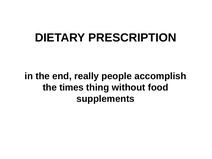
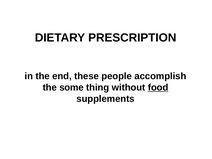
really: really -> these (87, 76)
times: times -> some (72, 88)
food underline: none -> present (158, 88)
